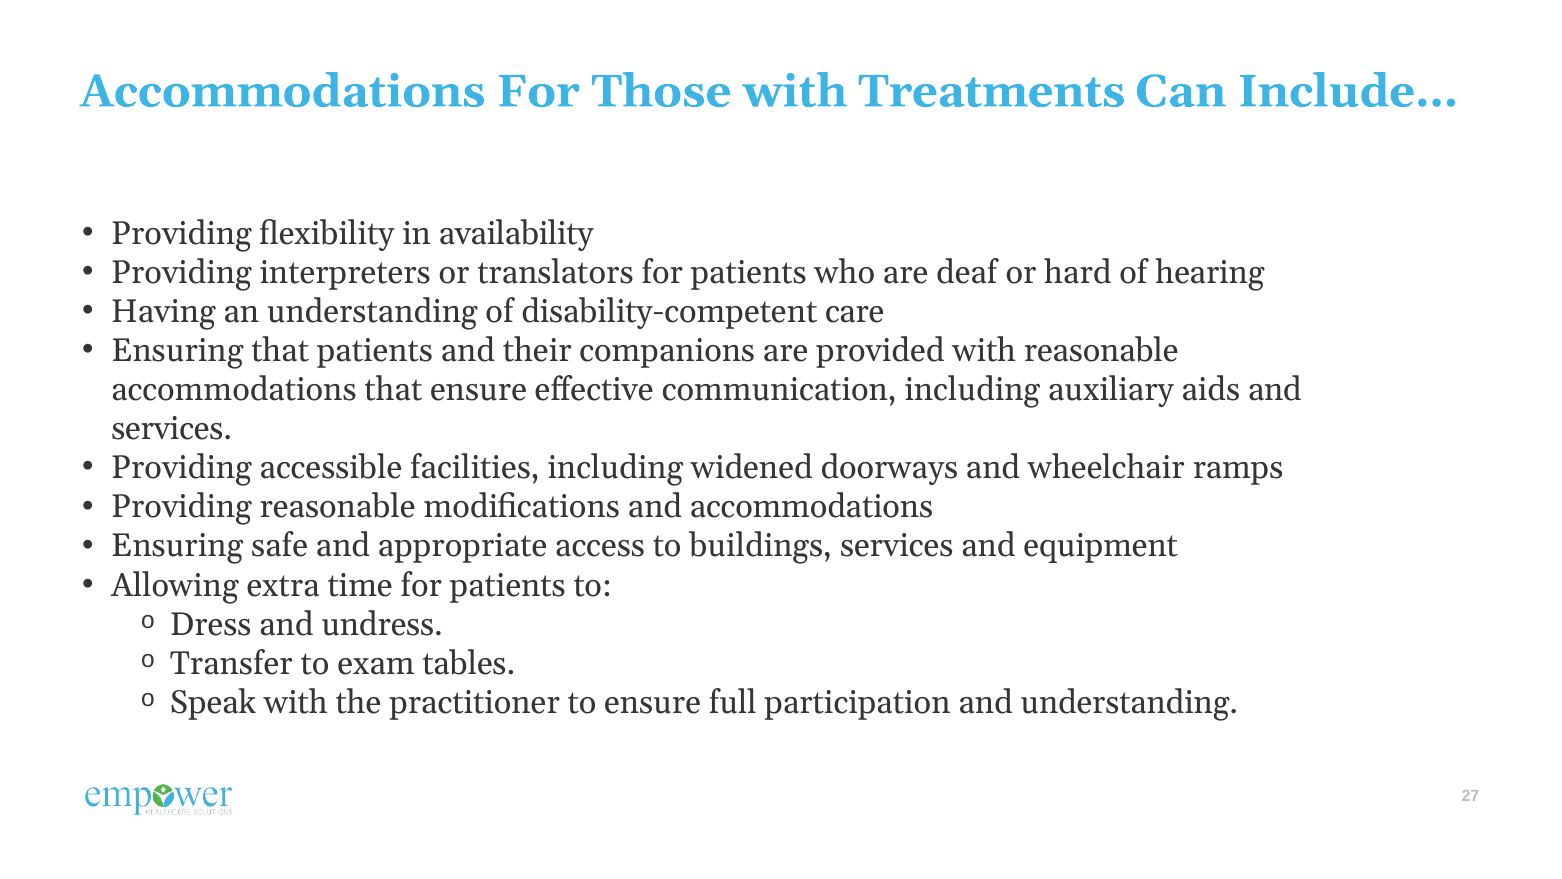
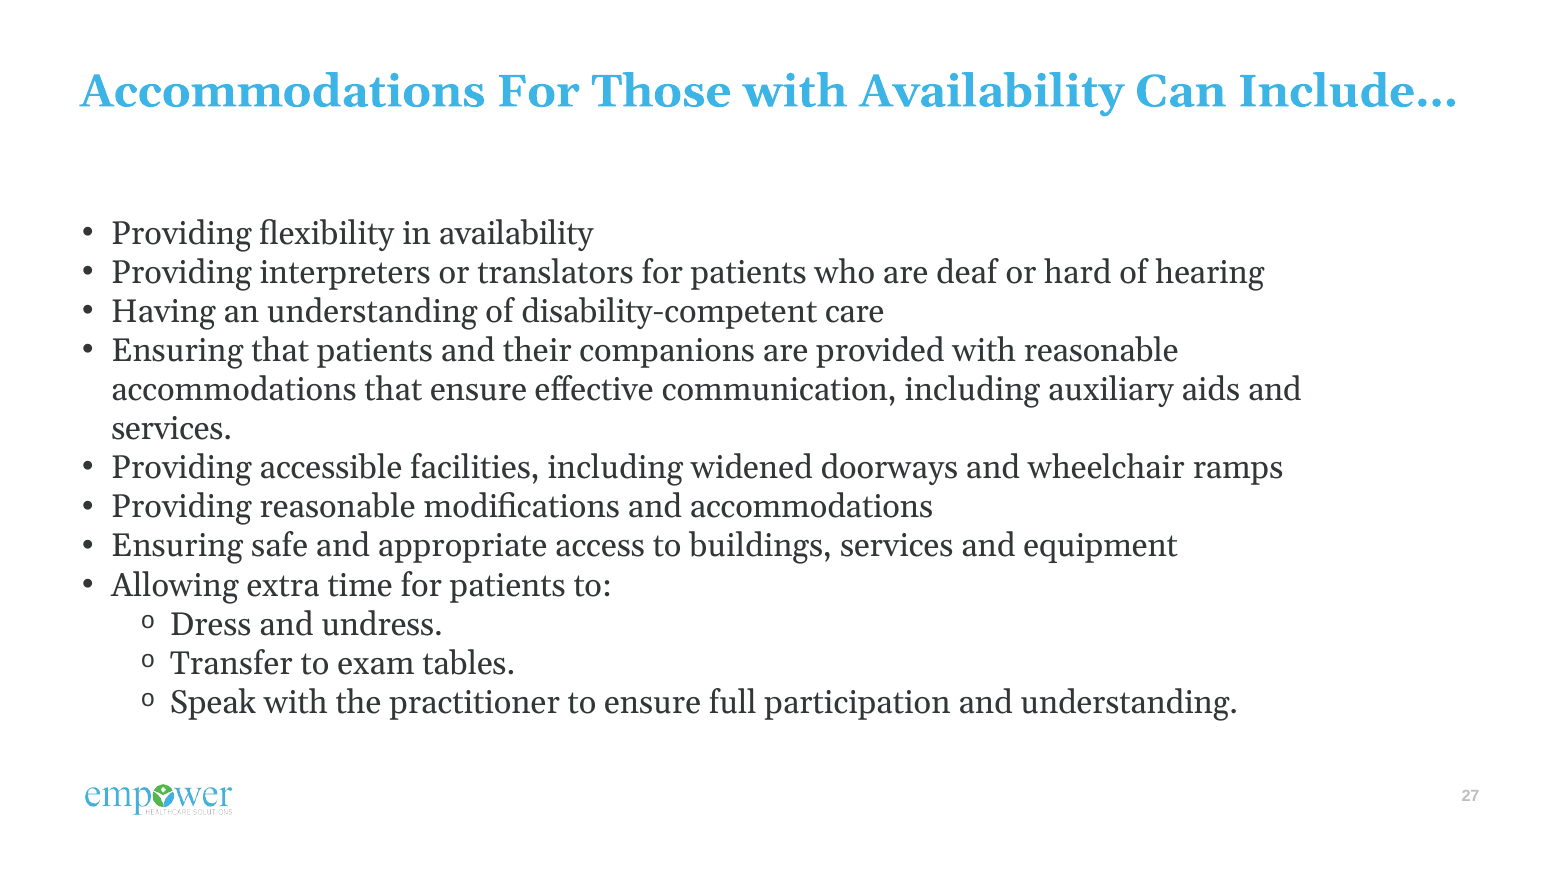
with Treatments: Treatments -> Availability (991, 91)
